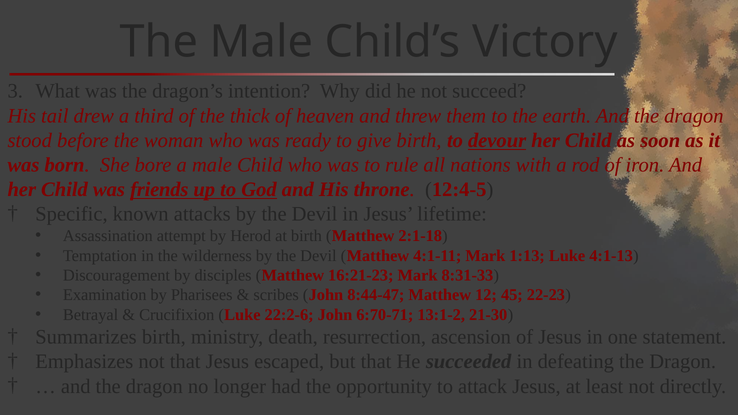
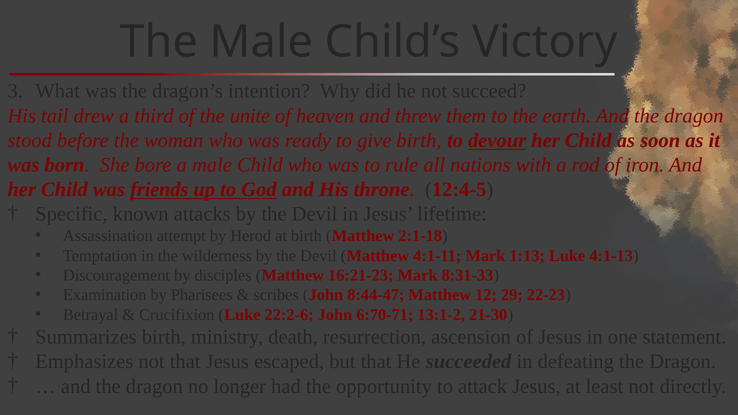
thick: thick -> unite (250, 116)
45: 45 -> 29 (512, 295)
